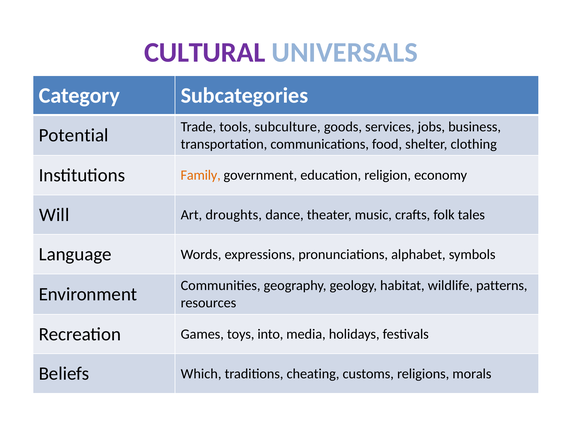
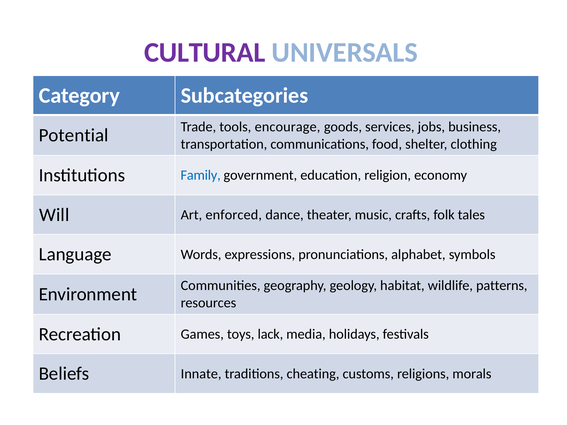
subculture: subculture -> encourage (288, 127)
Family colour: orange -> blue (201, 175)
droughts: droughts -> enforced (234, 215)
into: into -> lack (270, 334)
Which: Which -> Innate (201, 374)
